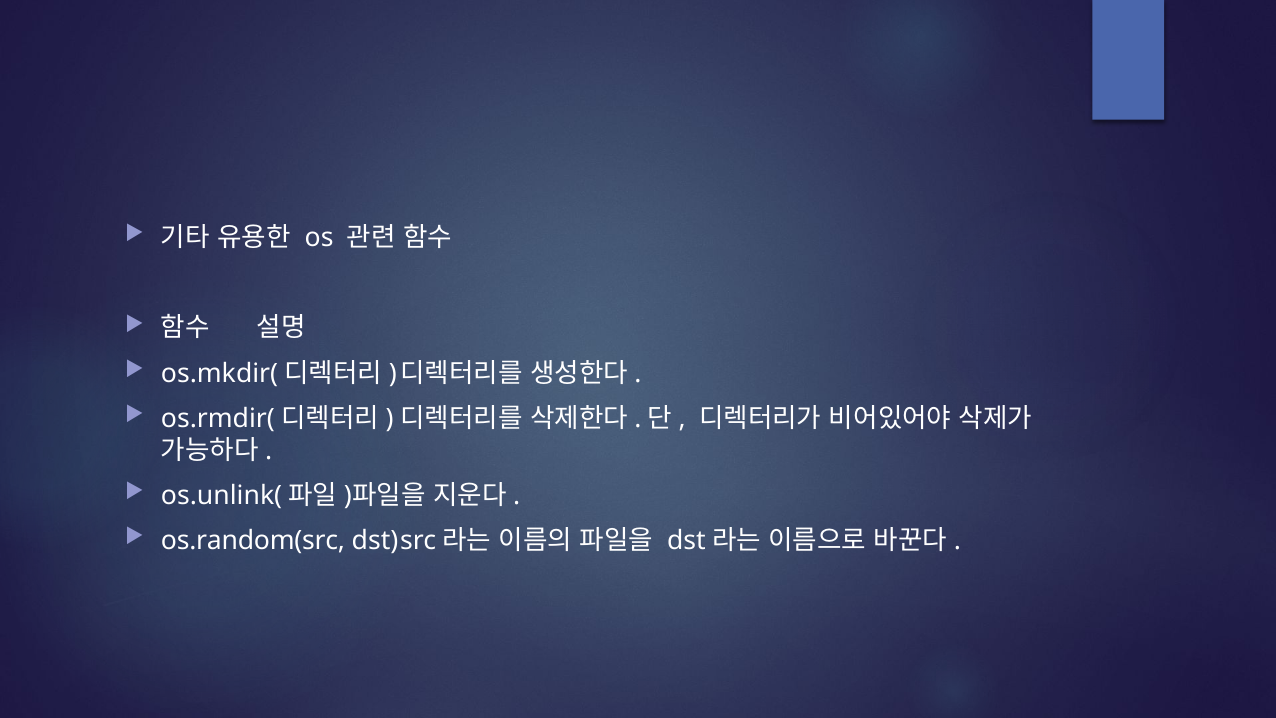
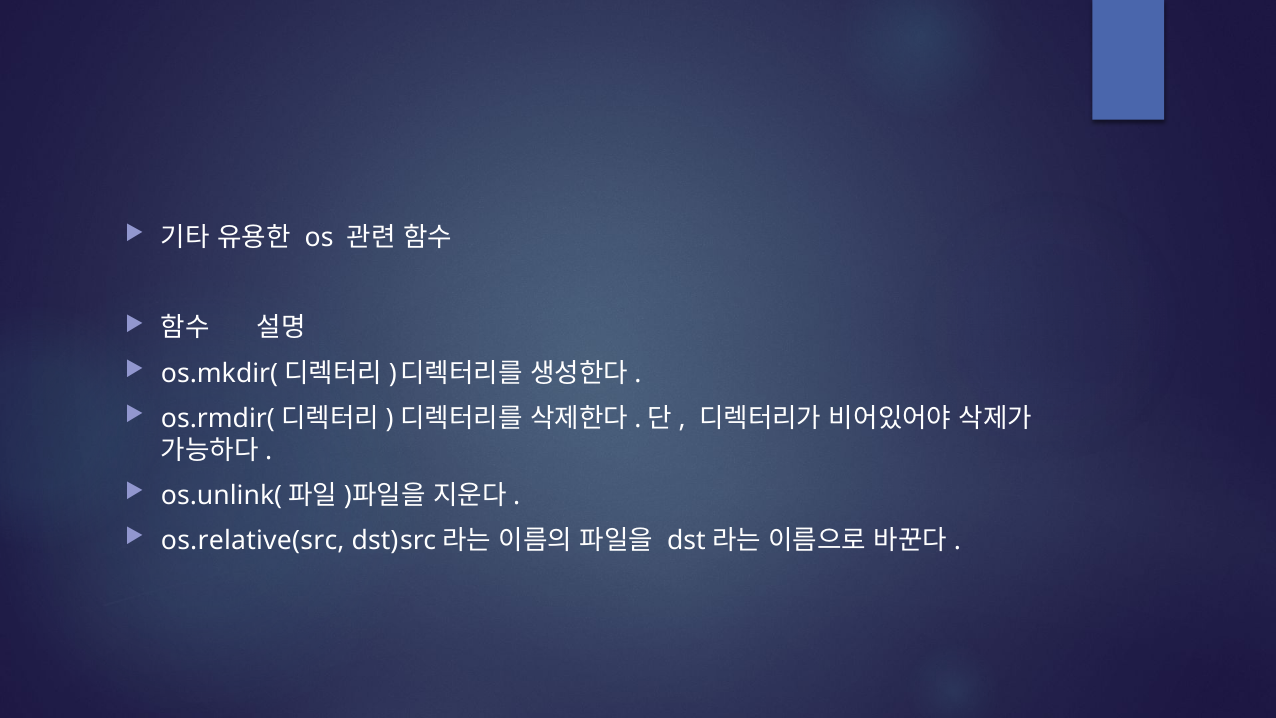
os.random(src: os.random(src -> os.relative(src (253, 541)
